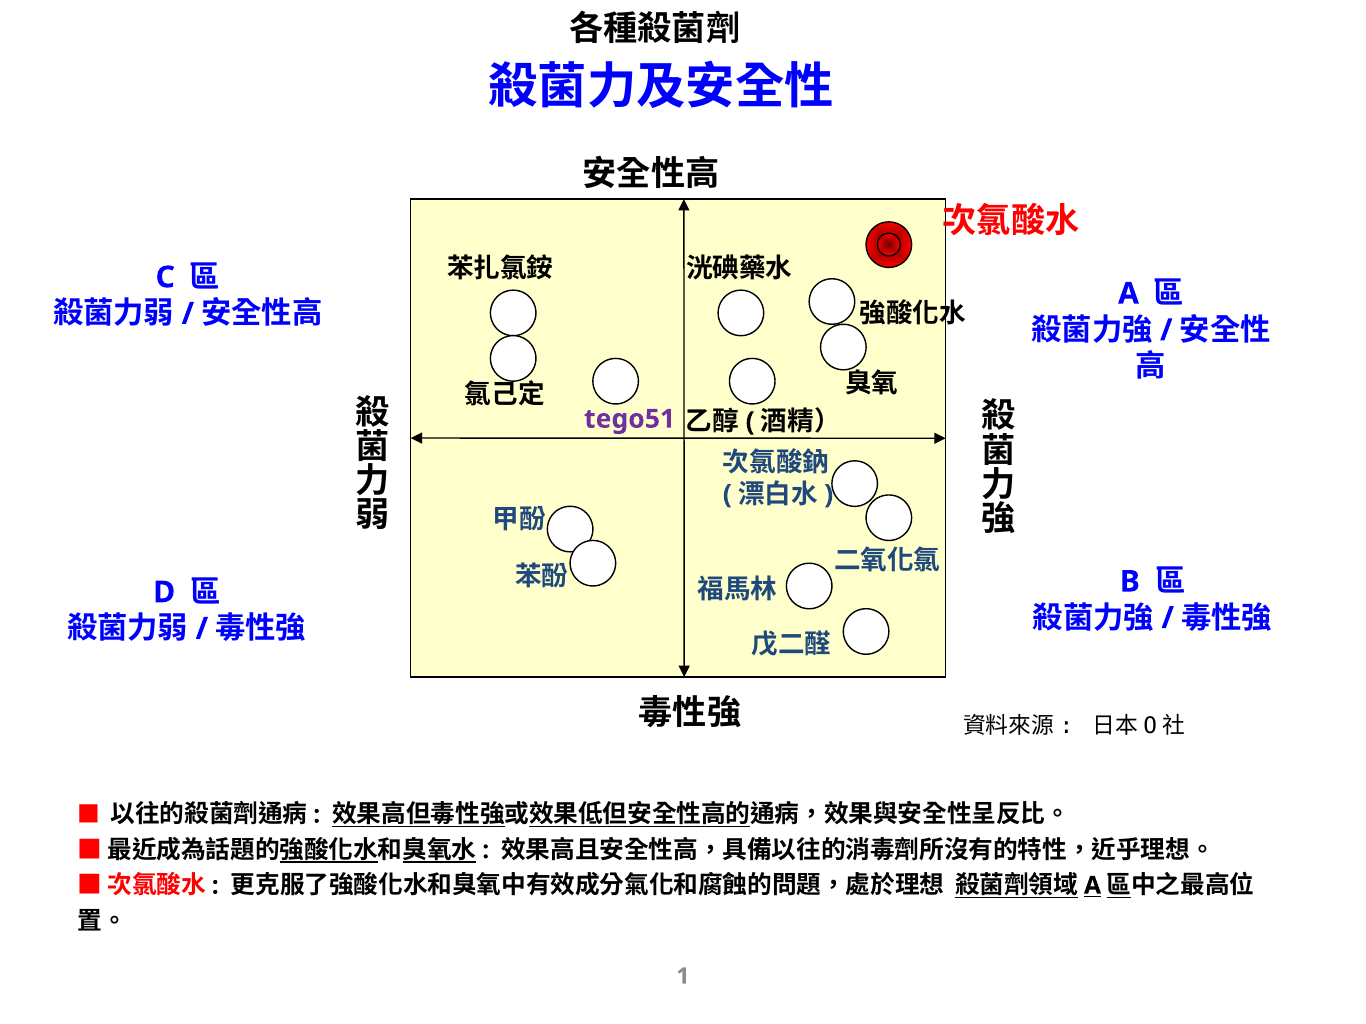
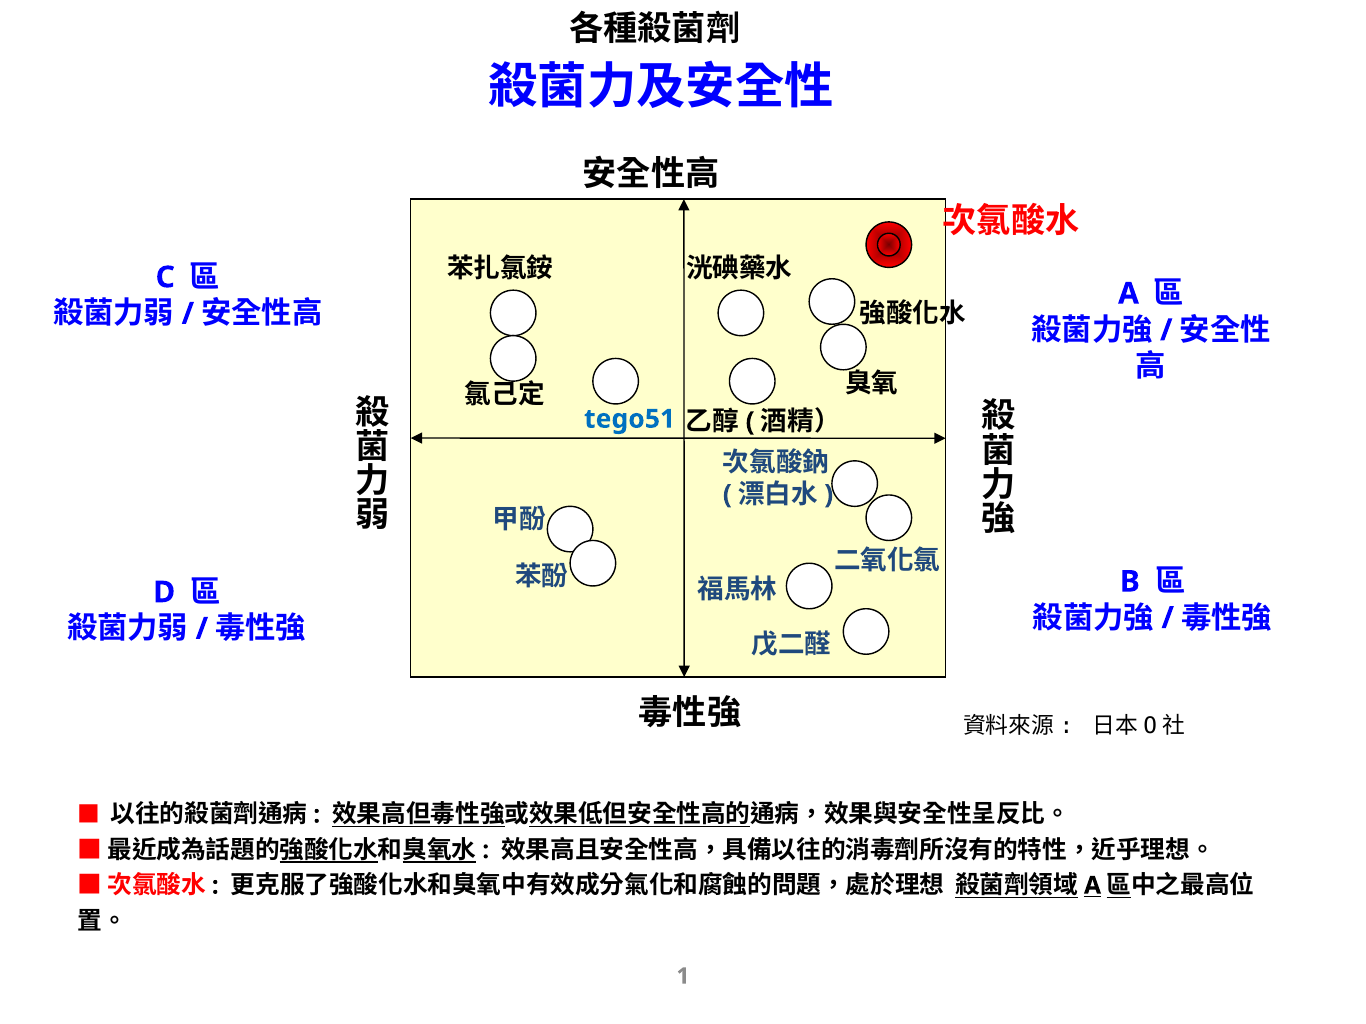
tego51 colour: purple -> blue (630, 419)
